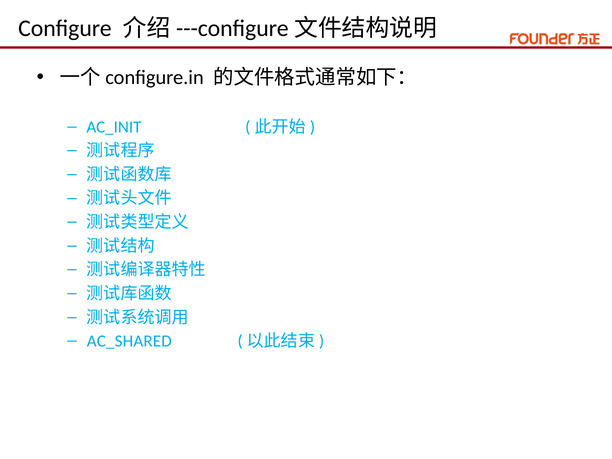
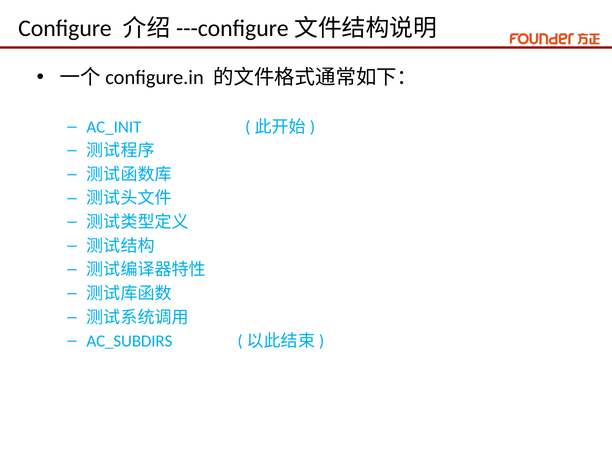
AC_SHARED: AC_SHARED -> AC_SUBDIRS (129, 341)
